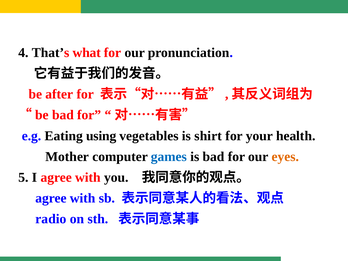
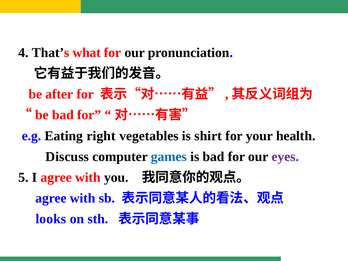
using: using -> right (101, 136)
Mother: Mother -> Discuss (67, 157)
eyes colour: orange -> purple (285, 157)
radio: radio -> looks (51, 219)
